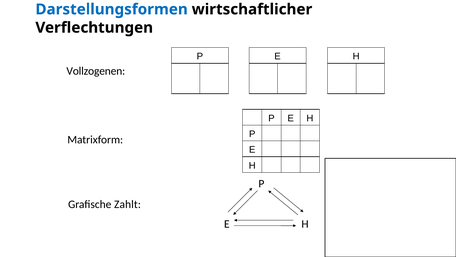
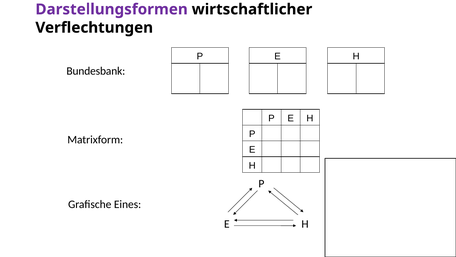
Darstellungsformen colour: blue -> purple (112, 9)
Vollzogenen: Vollzogenen -> Bundesbank (96, 71)
Zahlt: Zahlt -> Eines (128, 204)
